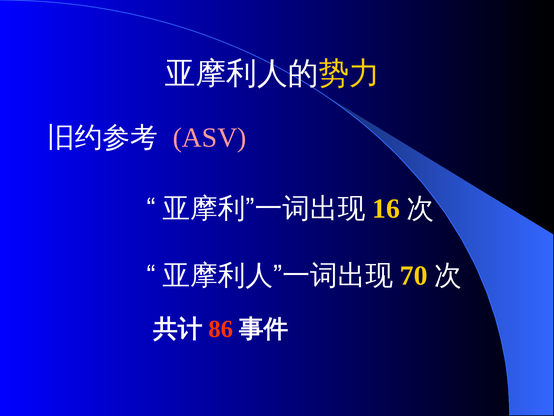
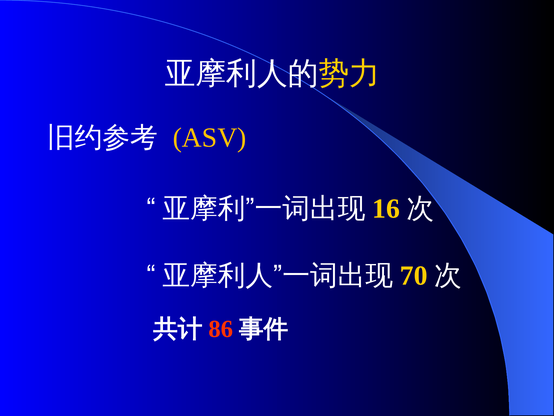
ASV colour: pink -> yellow (210, 138)
